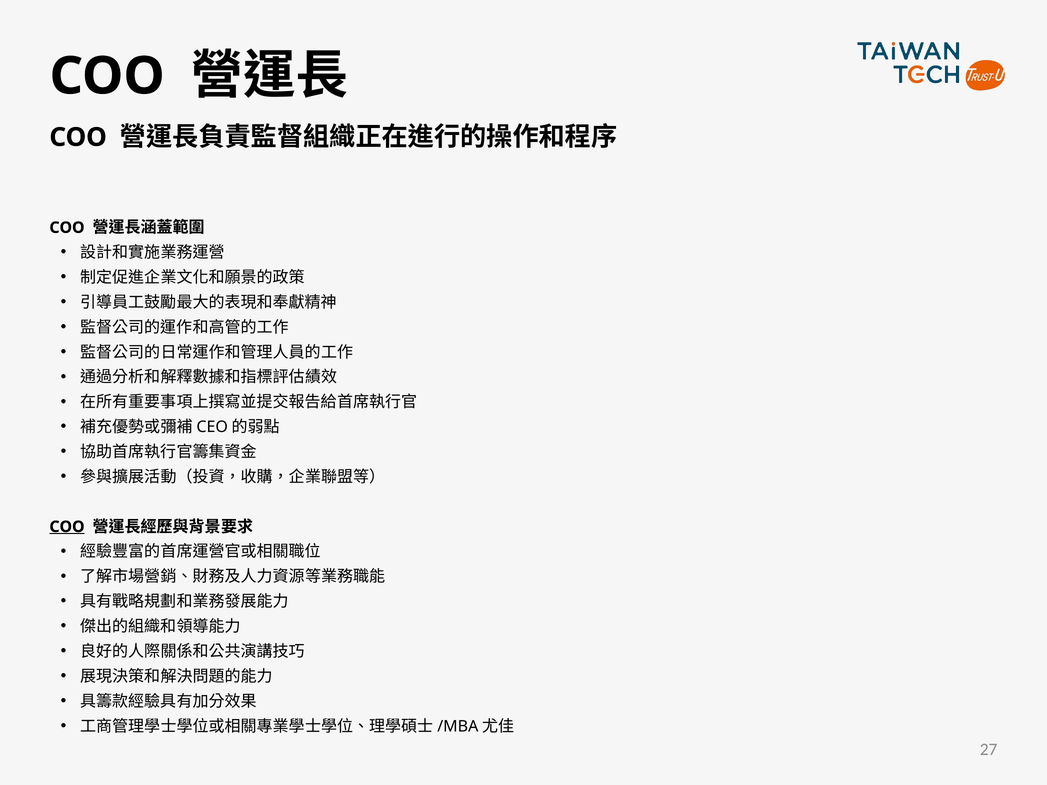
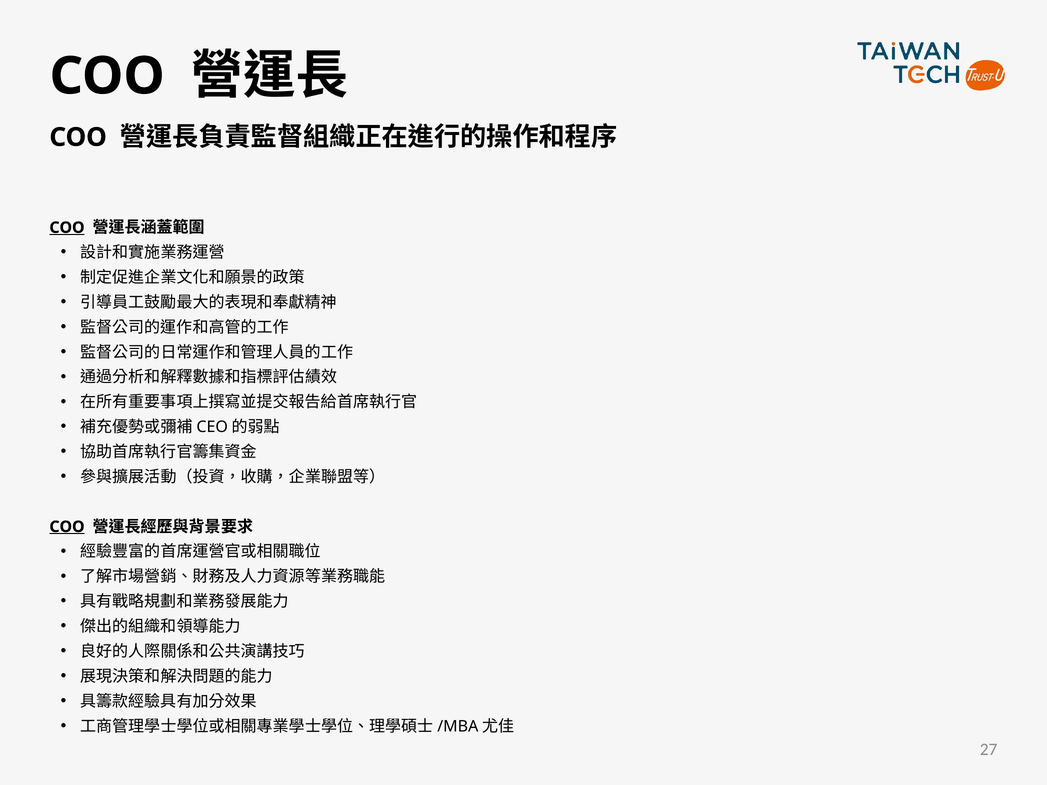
COO underline: none -> present (67, 228)
